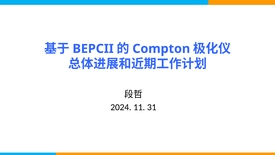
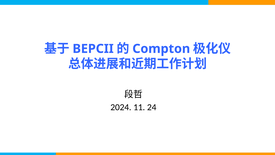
31: 31 -> 24 (152, 107)
